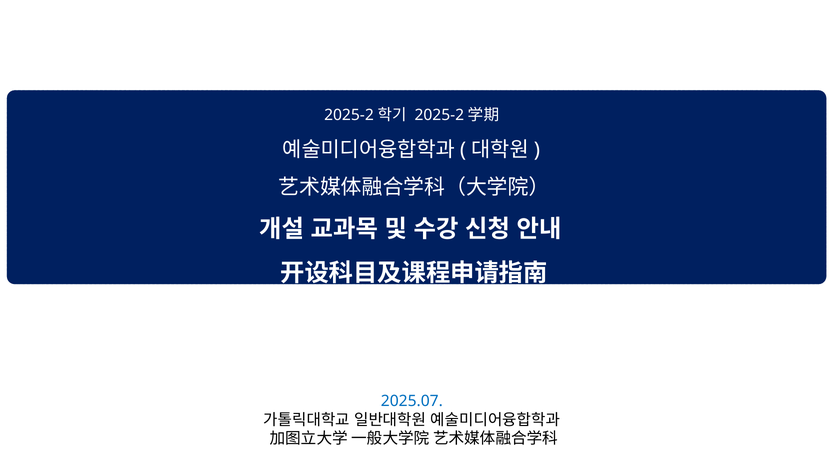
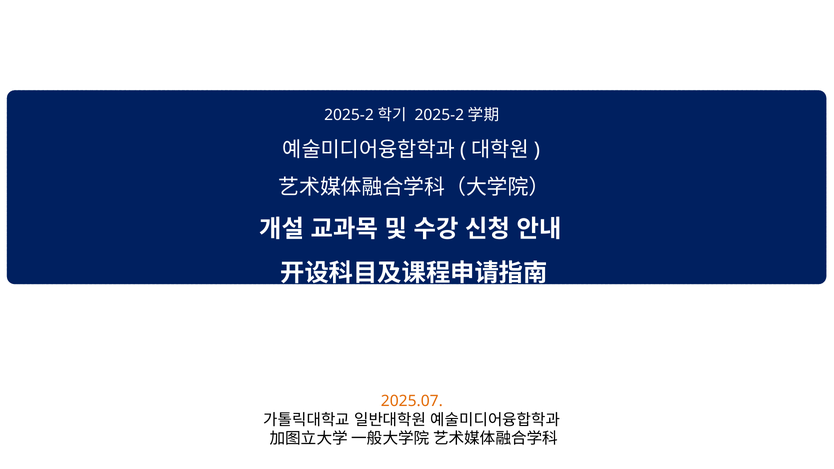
2025.07 colour: blue -> orange (412, 401)
